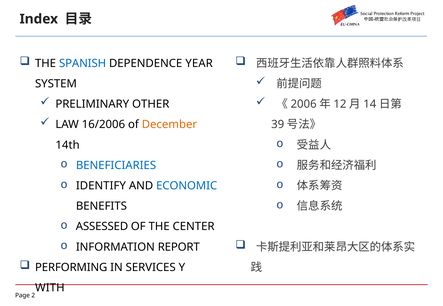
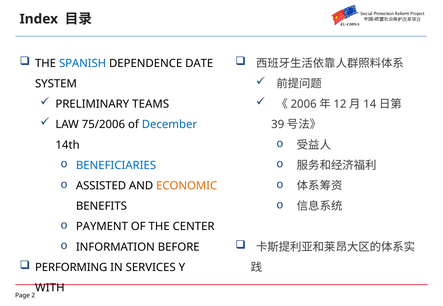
YEAR: YEAR -> DATE (199, 63)
OTHER: OTHER -> TEAMS (151, 104)
16/2006: 16/2006 -> 75/2006 (103, 125)
December colour: orange -> blue (169, 125)
IDENTIFY: IDENTIFY -> ASSISTED (101, 186)
ECONOMIC colour: blue -> orange (187, 186)
ASSESSED: ASSESSED -> PAYMENT (102, 227)
REPORT: REPORT -> BEFORE (179, 248)
